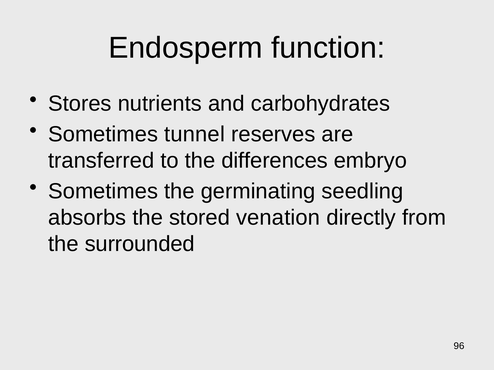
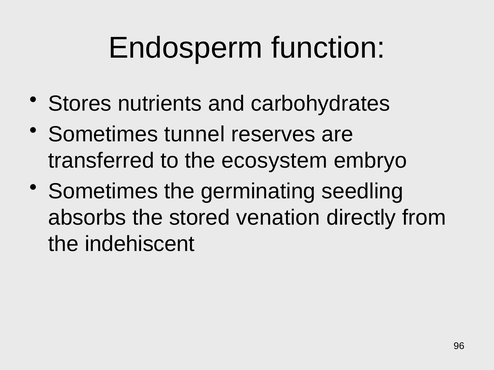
differences: differences -> ecosystem (274, 161)
surrounded: surrounded -> indehiscent (140, 244)
